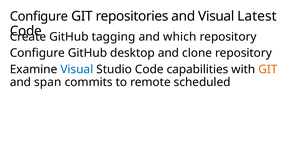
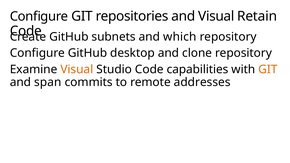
Latest: Latest -> Retain (257, 16)
tagging: tagging -> subnets (114, 37)
Visual colour: blue -> orange (77, 69)
scheduled: scheduled -> addresses (202, 82)
